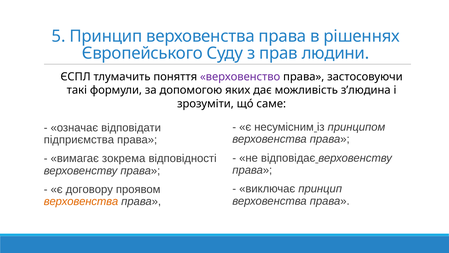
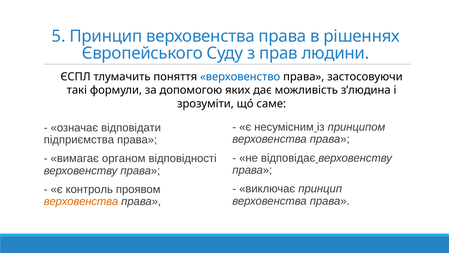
верховенство colour: purple -> blue (240, 77)
зокрема: зокрема -> органом (124, 158)
договору: договору -> контроль (89, 189)
